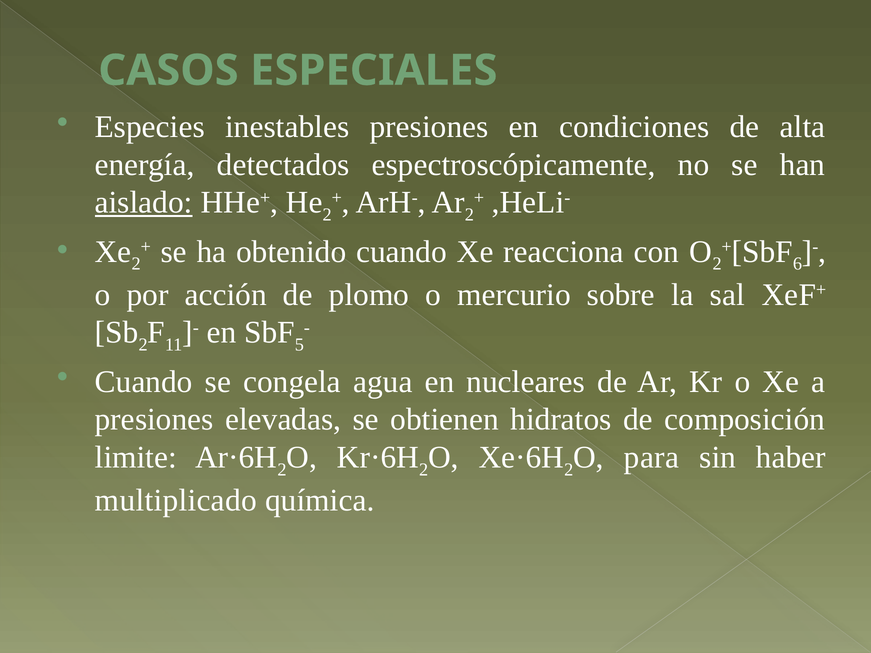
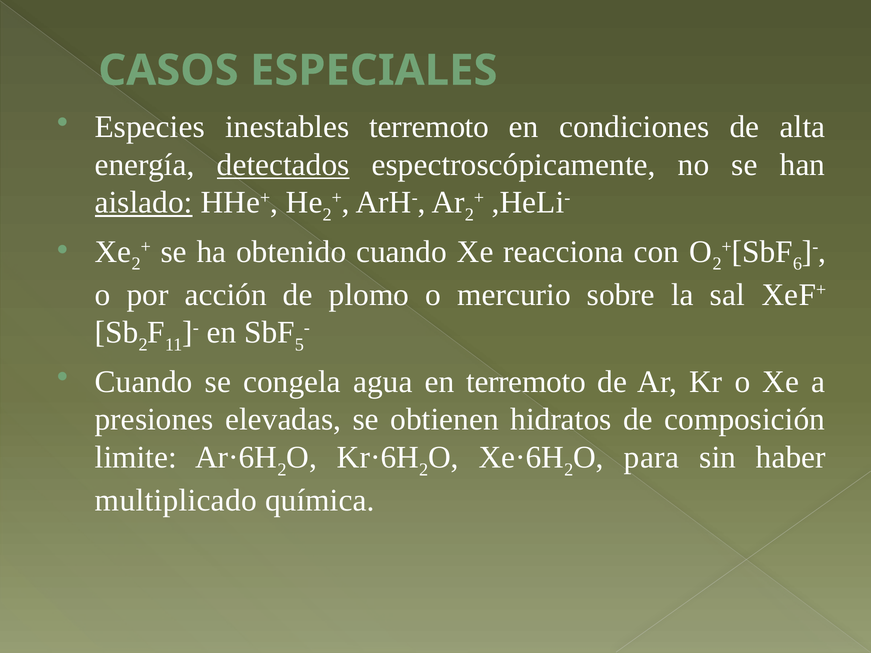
inestables presiones: presiones -> terremoto (429, 127)
detectados underline: none -> present (283, 165)
en nucleares: nucleares -> terremoto (526, 382)
